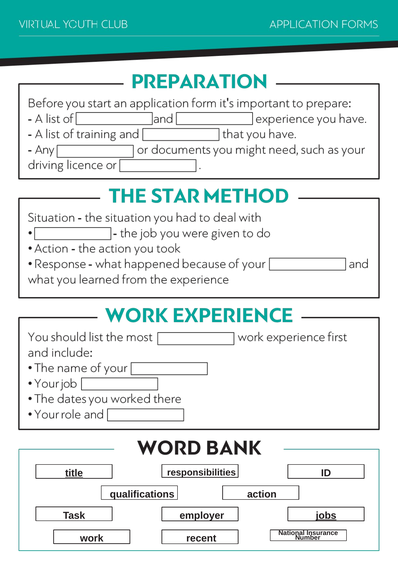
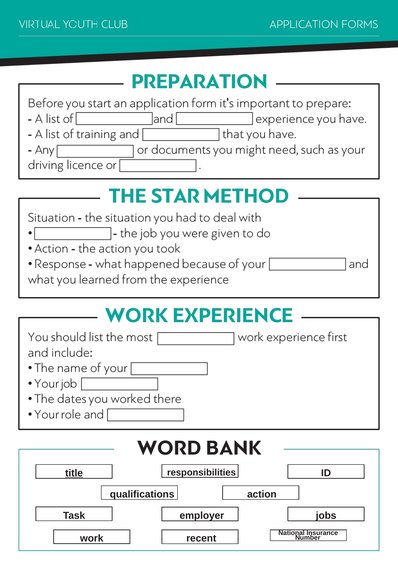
jobs underline: present -> none (326, 516)
